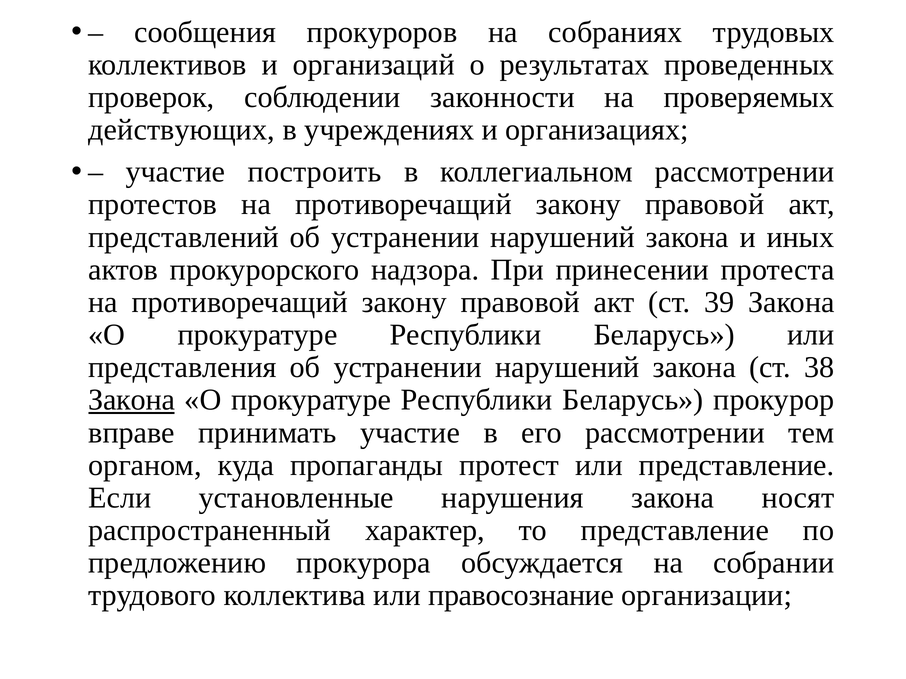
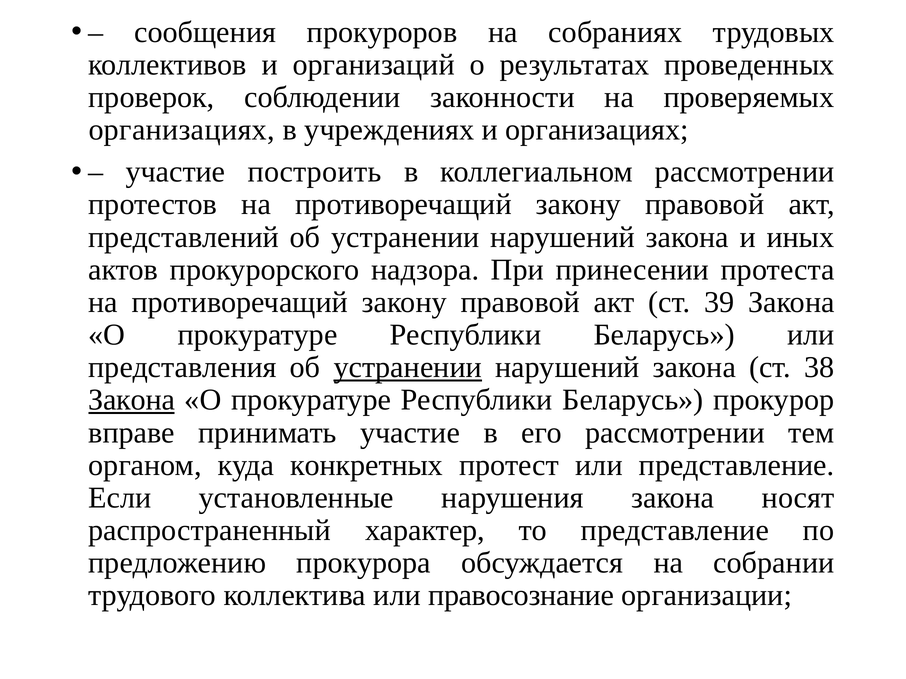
действующих: действующих -> организациях (182, 130)
устранении underline: none -> present (408, 368)
пропаганды: пропаганды -> конкретных (367, 466)
